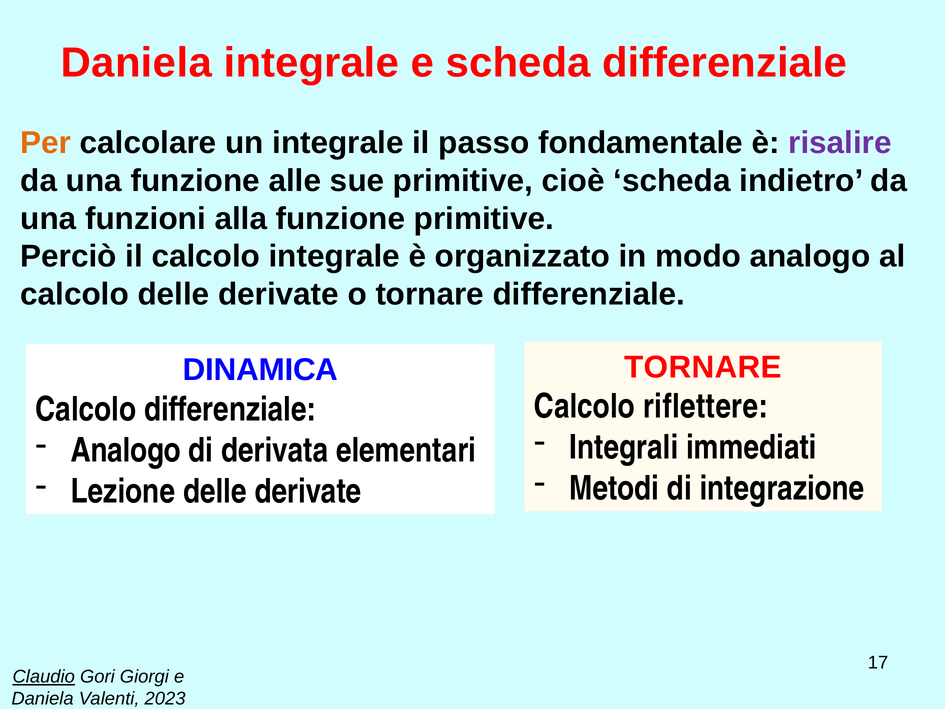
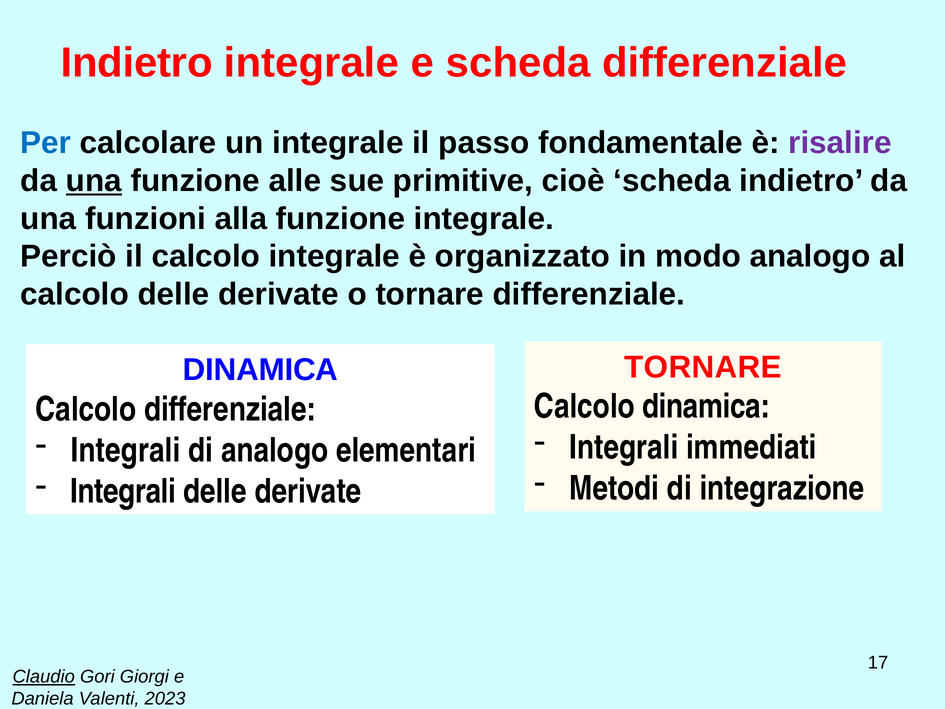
Daniela: Daniela -> Indietro (137, 63)
Per colour: orange -> blue (46, 143)
una underline: none -> present (94, 181)
funzione primitive: primitive -> integrale (484, 219)
Calcolo riflettere: riflettere -> dinamica (706, 407)
Analogo: Analogo -> Integrali (126, 450)
di derivata: derivata -> analogo (275, 450)
Lezione: Lezione -> Integrali (123, 491)
